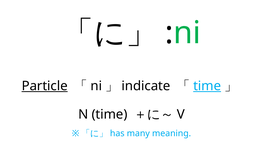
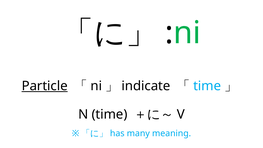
time underline: present -> none (207, 86)
